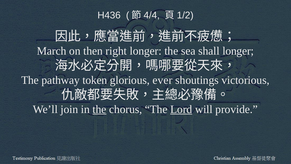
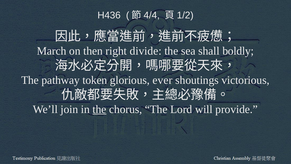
right longer: longer -> divide (146, 51)
shall longer: longer -> boldly (238, 51)
Lord underline: present -> none (181, 109)
